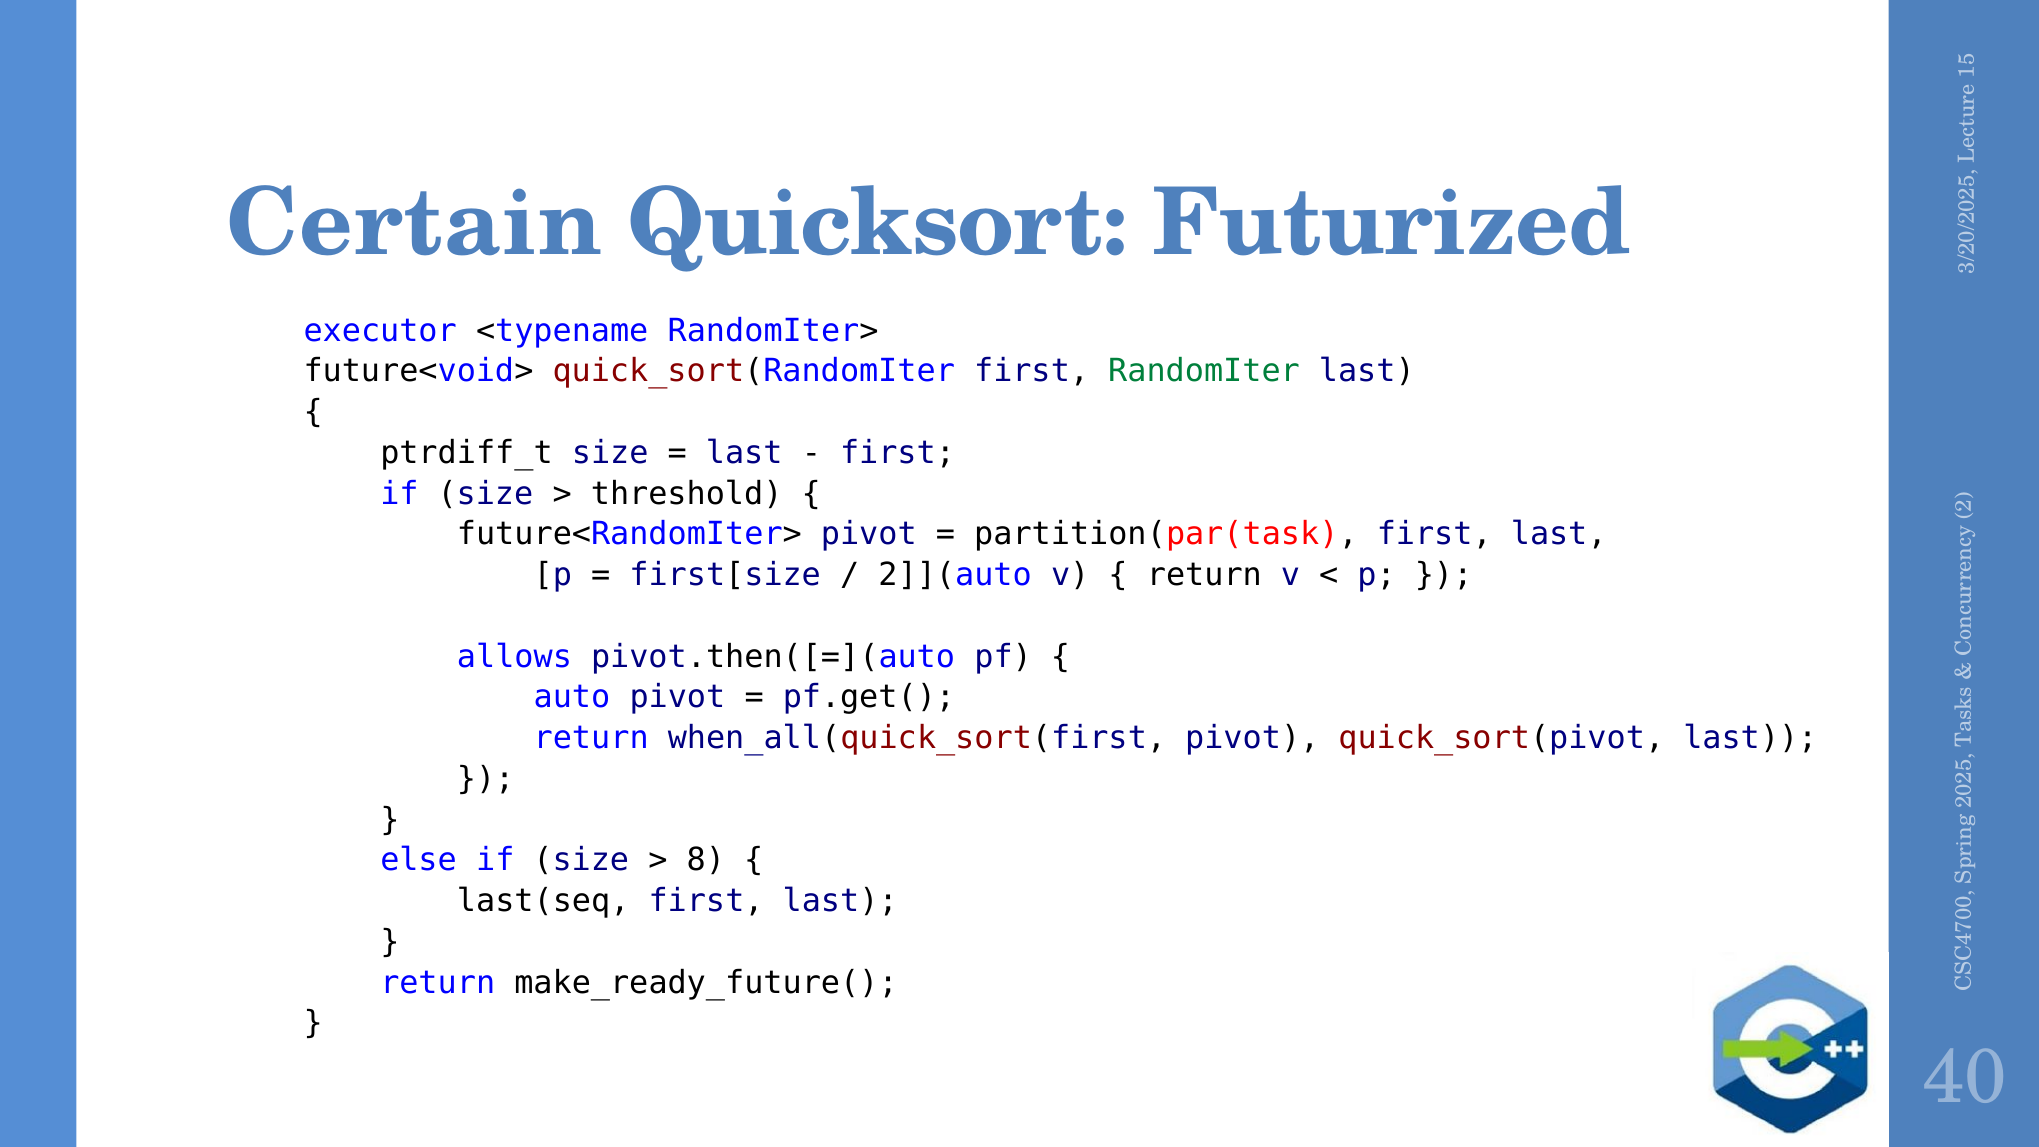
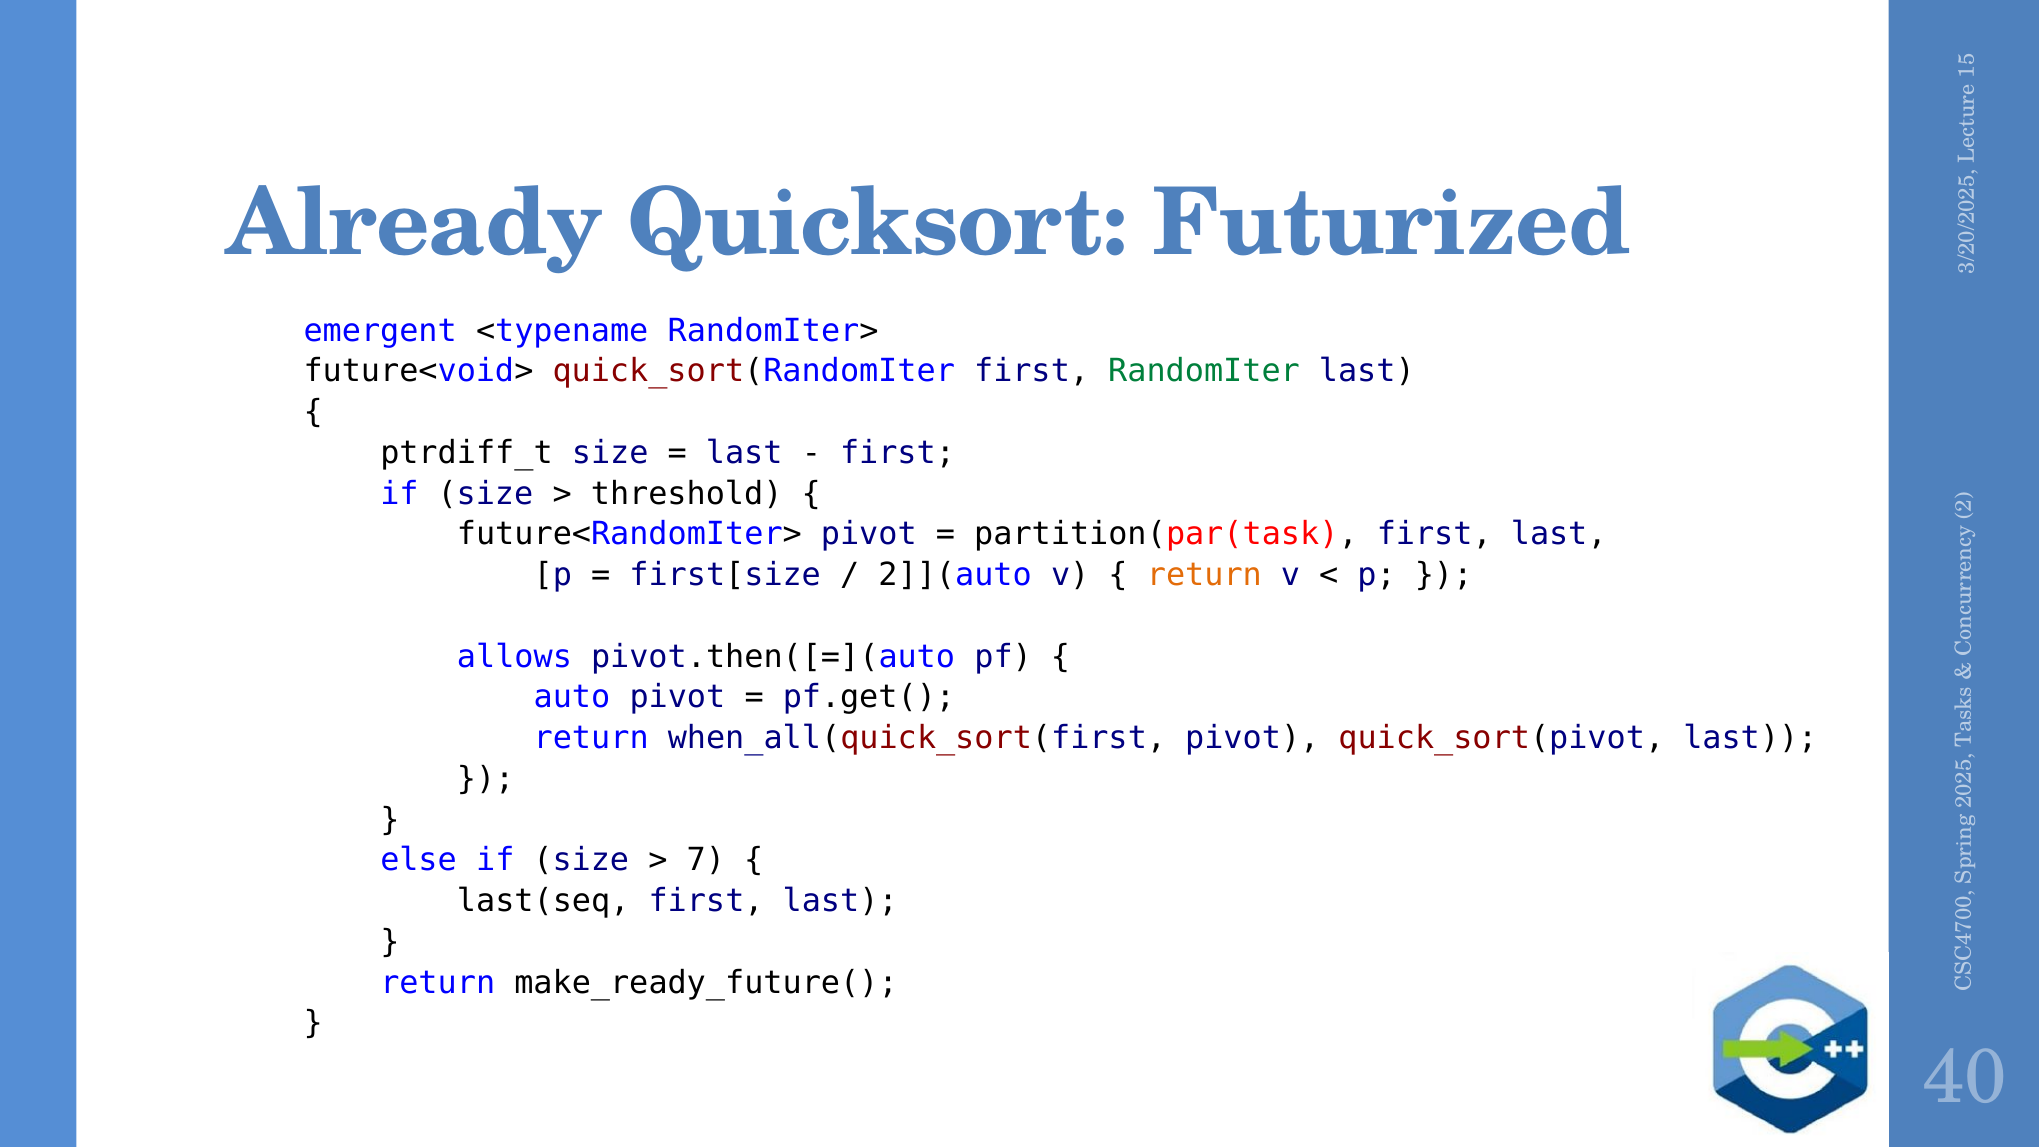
Certain: Certain -> Already (415, 224)
executor: executor -> emergent (380, 330)
return colour: black -> orange (1204, 575)
8: 8 -> 7 (706, 860)
